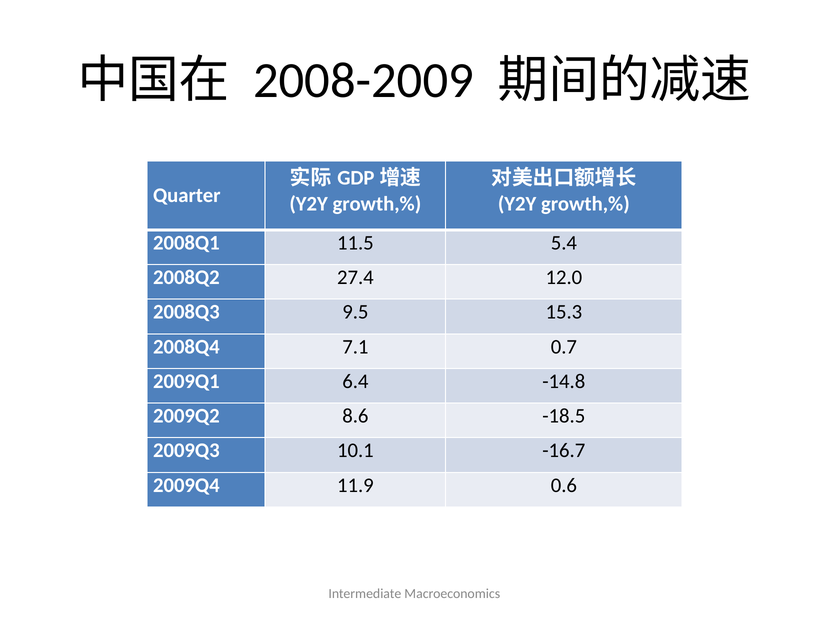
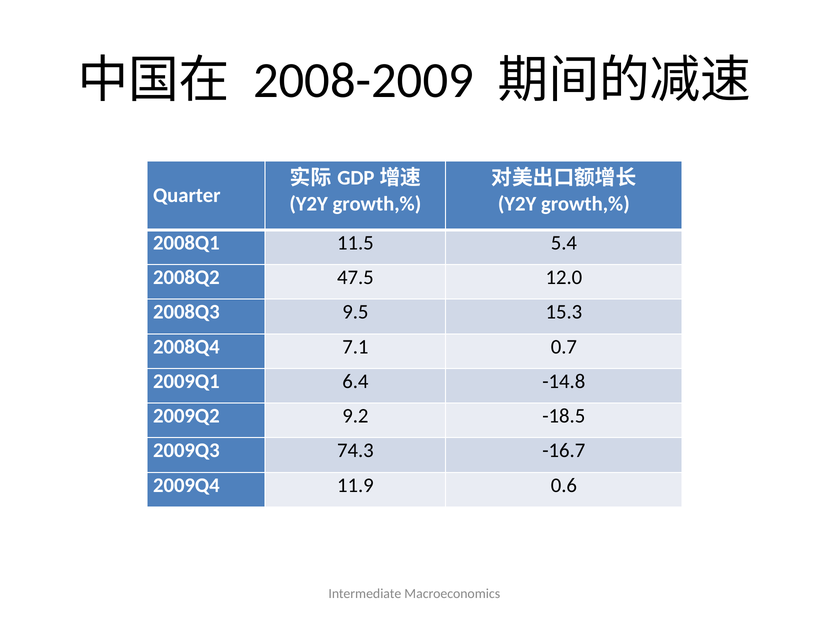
27.4: 27.4 -> 47.5 (355, 277)
8.6: 8.6 -> 9.2 (355, 416)
10.1: 10.1 -> 74.3 (355, 450)
